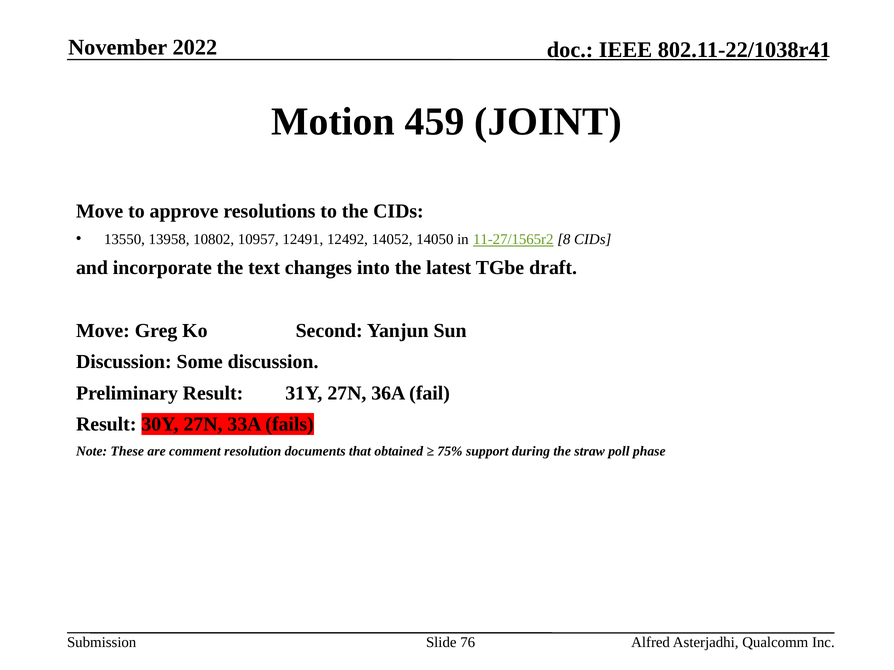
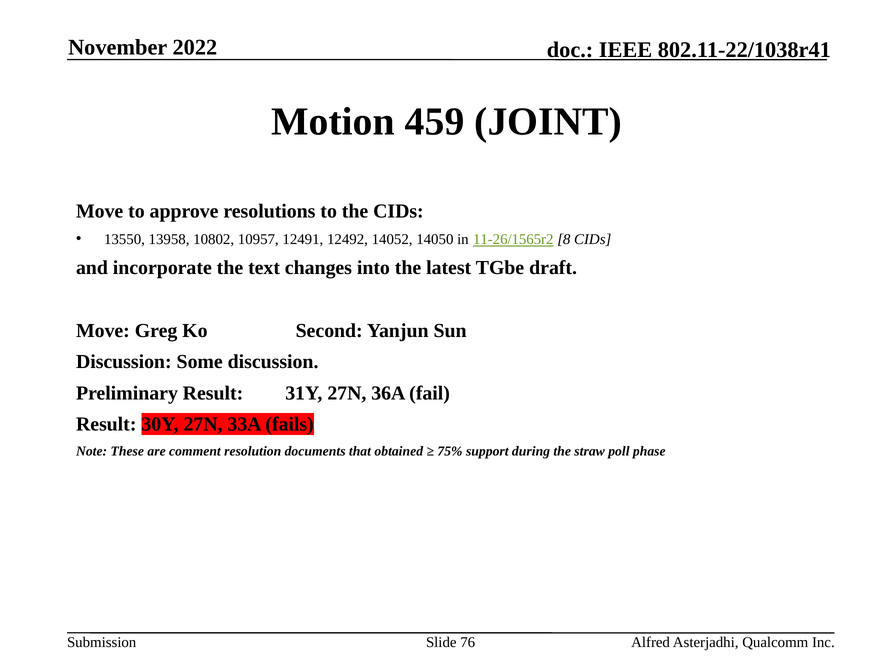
11-27/1565r2: 11-27/1565r2 -> 11-26/1565r2 (513, 239)
